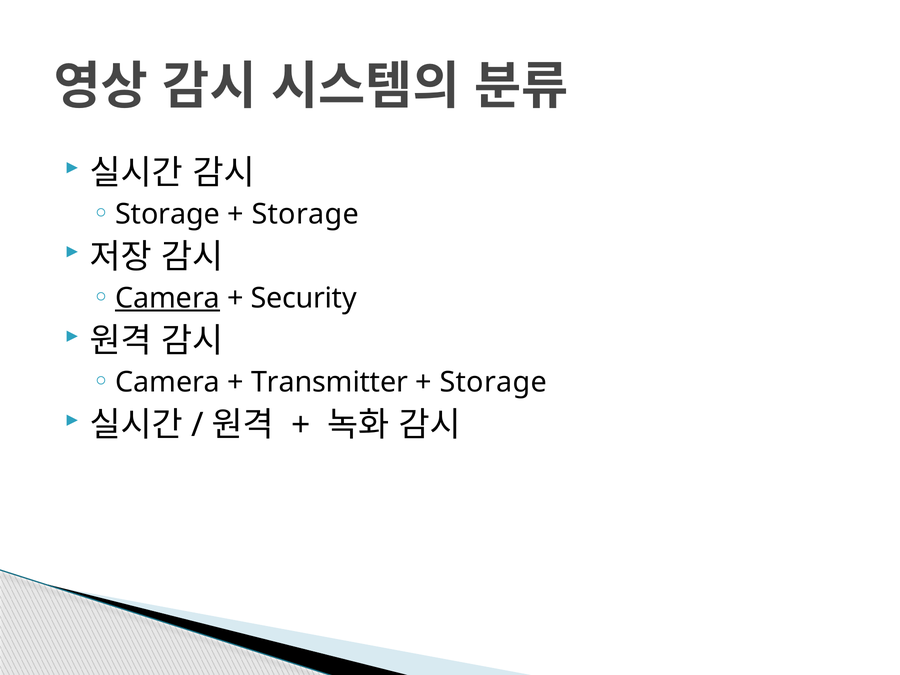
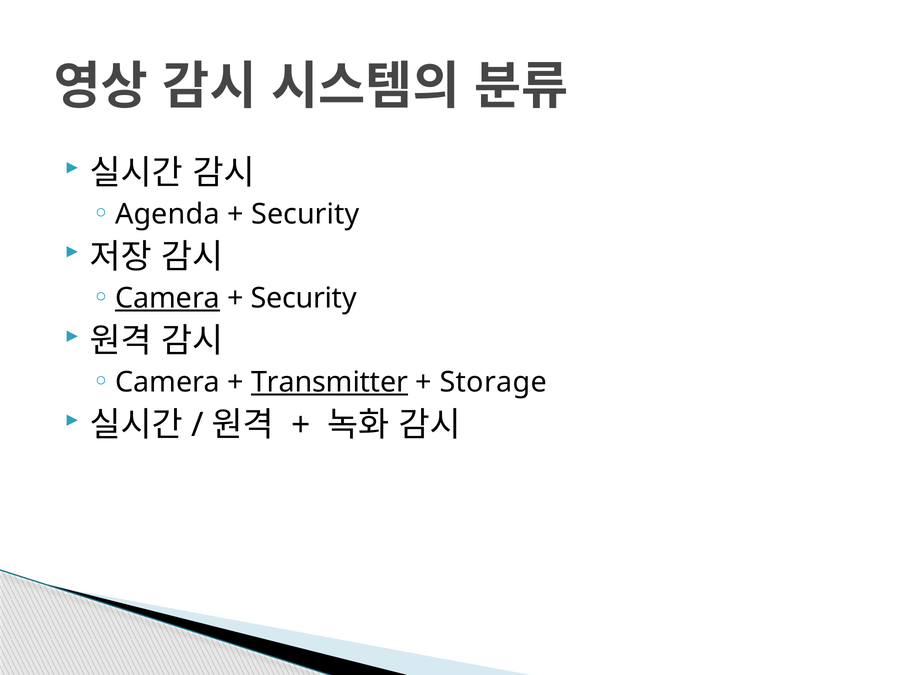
Storage: Storage -> Agenda (167, 214)
Storage: Storage -> Security (305, 214)
Transmitter underline: none -> present (330, 382)
